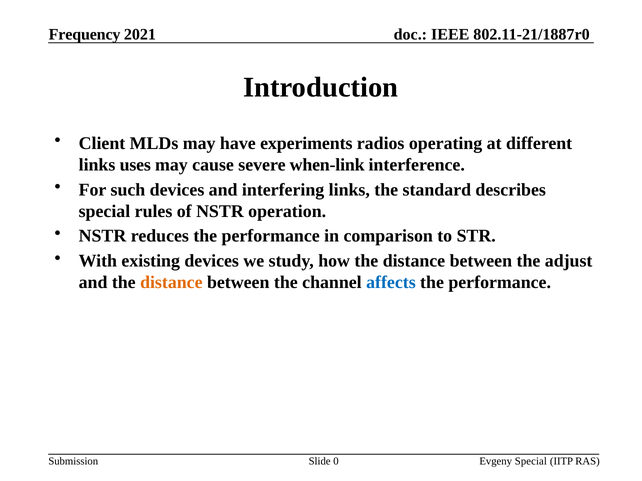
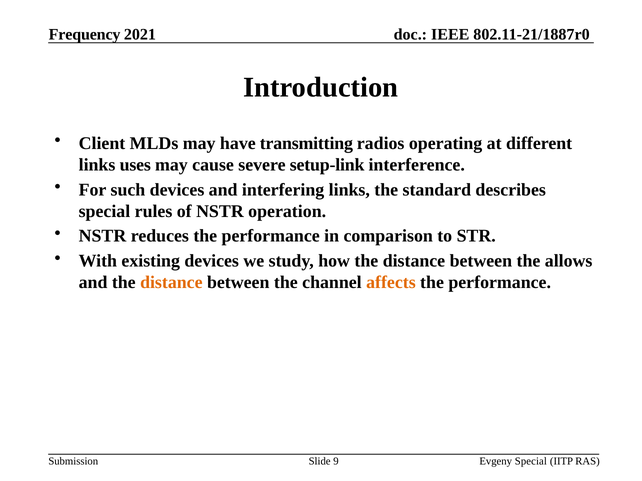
experiments: experiments -> transmitting (306, 144)
when-link: when-link -> setup-link (327, 165)
adjust: adjust -> allows (569, 261)
affects colour: blue -> orange (391, 283)
0: 0 -> 9 (336, 462)
